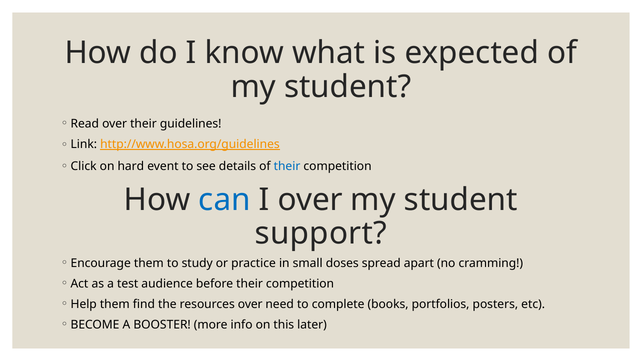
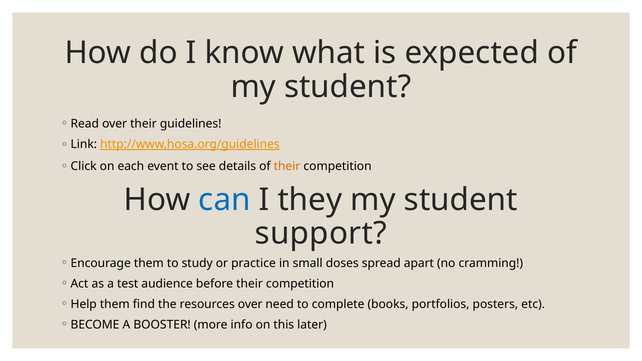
hard: hard -> each (131, 167)
their colour: blue -> orange (287, 167)
I over: over -> they (310, 200)
